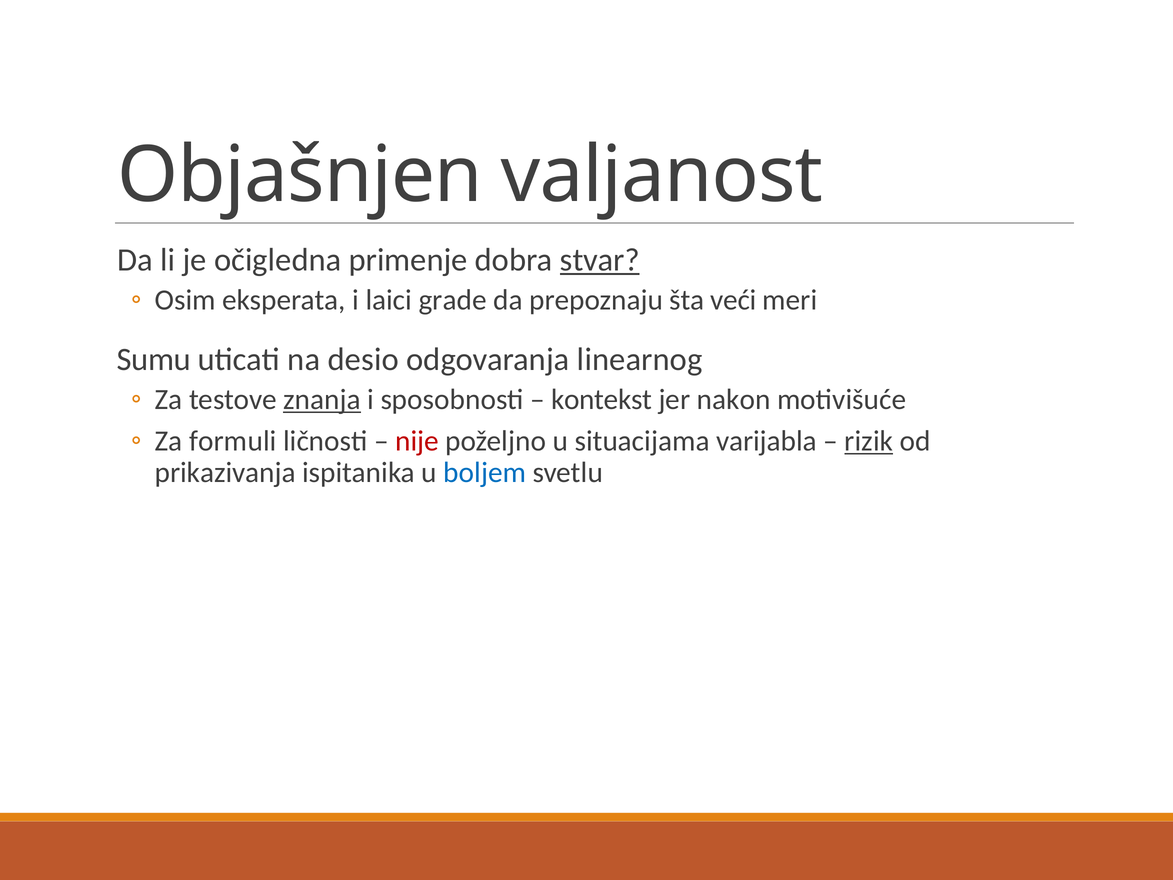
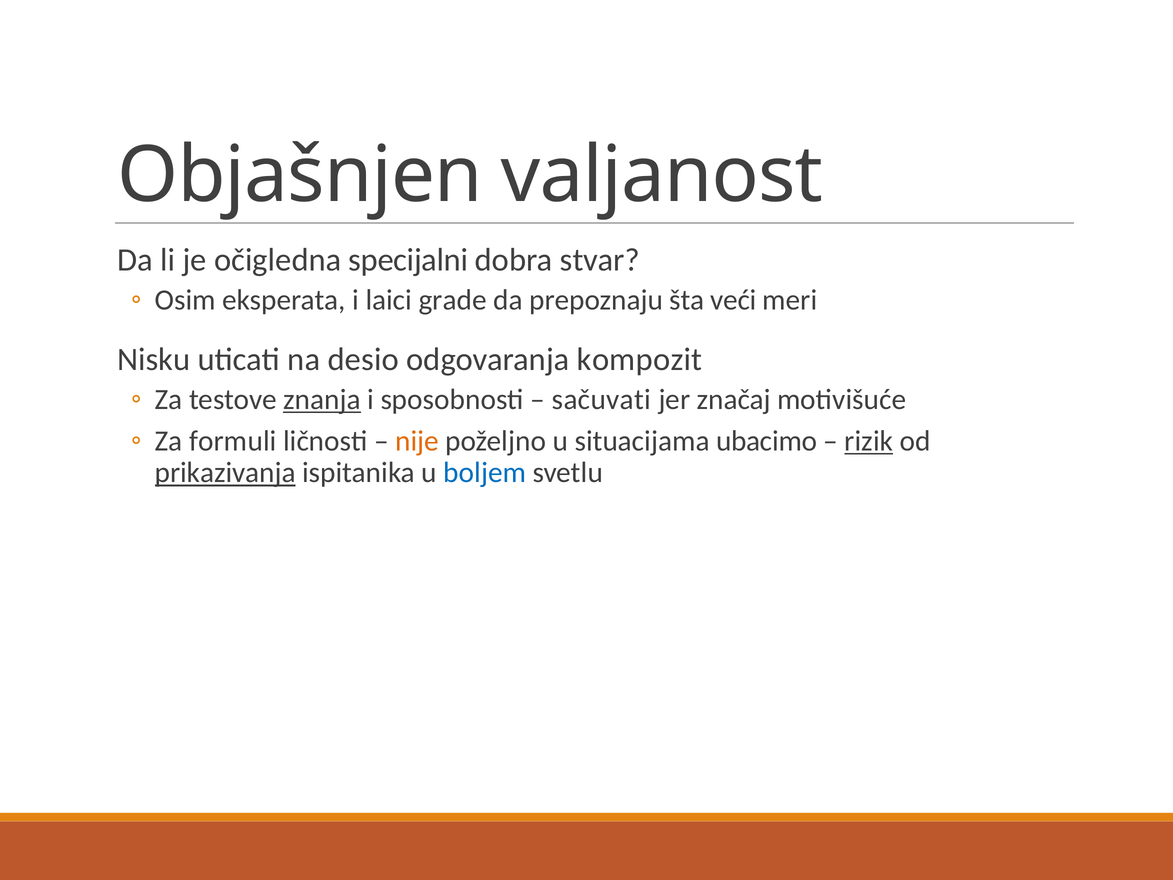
primenje: primenje -> specijalni (408, 260)
stvar underline: present -> none (600, 260)
Sumu: Sumu -> Nisku (154, 360)
linearnog: linearnog -> kompozit (640, 360)
kontekst: kontekst -> sačuvati (601, 400)
nakon: nakon -> značaj (734, 400)
nije colour: red -> orange (417, 441)
varijabla: varijabla -> ubacimo (767, 441)
prikazivanja underline: none -> present (225, 473)
